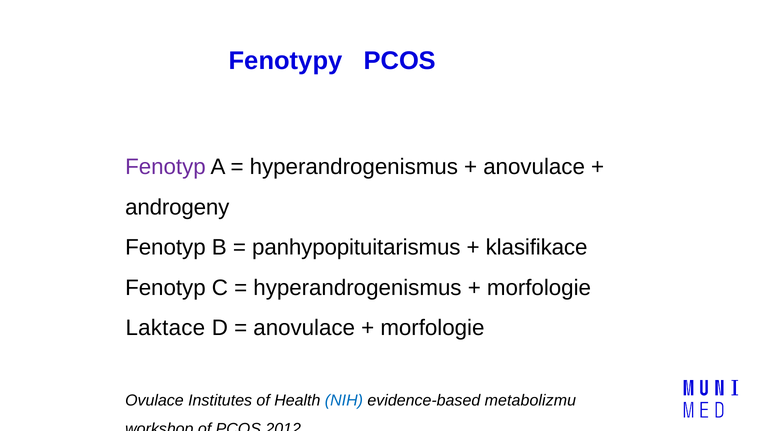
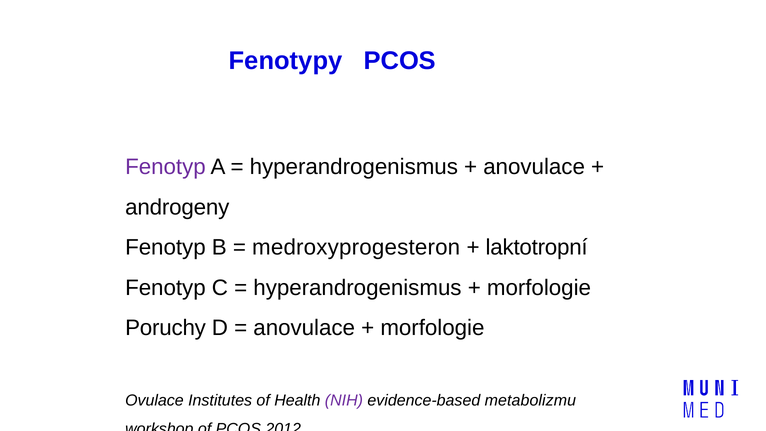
panhypopituitarismus: panhypopituitarismus -> medroxyprogesteron (356, 247)
klasifikace: klasifikace -> laktotropní (537, 247)
Laktace: Laktace -> Poruchy (166, 328)
NIH colour: blue -> purple (344, 400)
